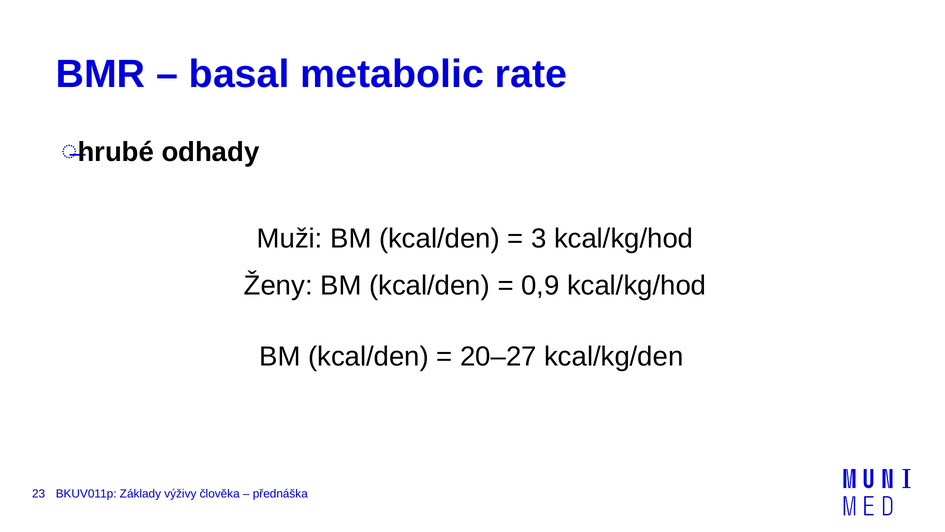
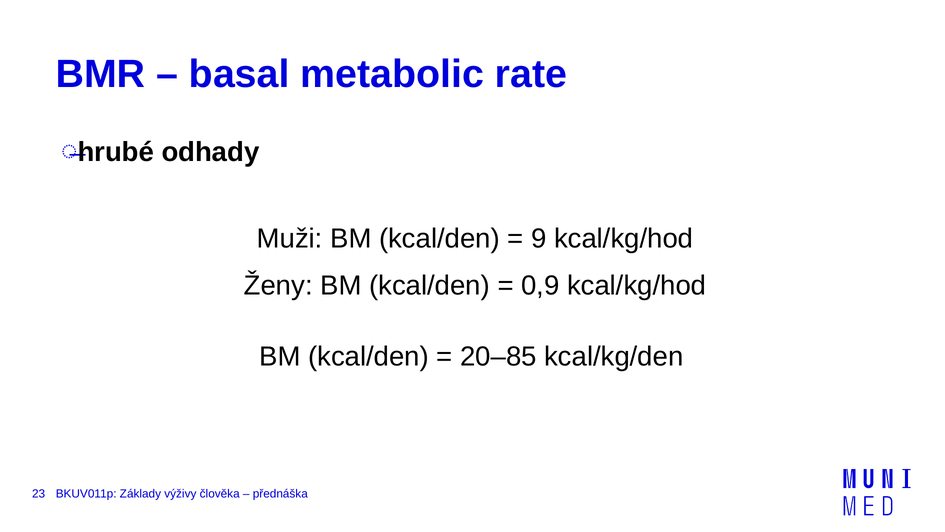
3: 3 -> 9 (539, 238)
20–27: 20–27 -> 20–85 (498, 356)
